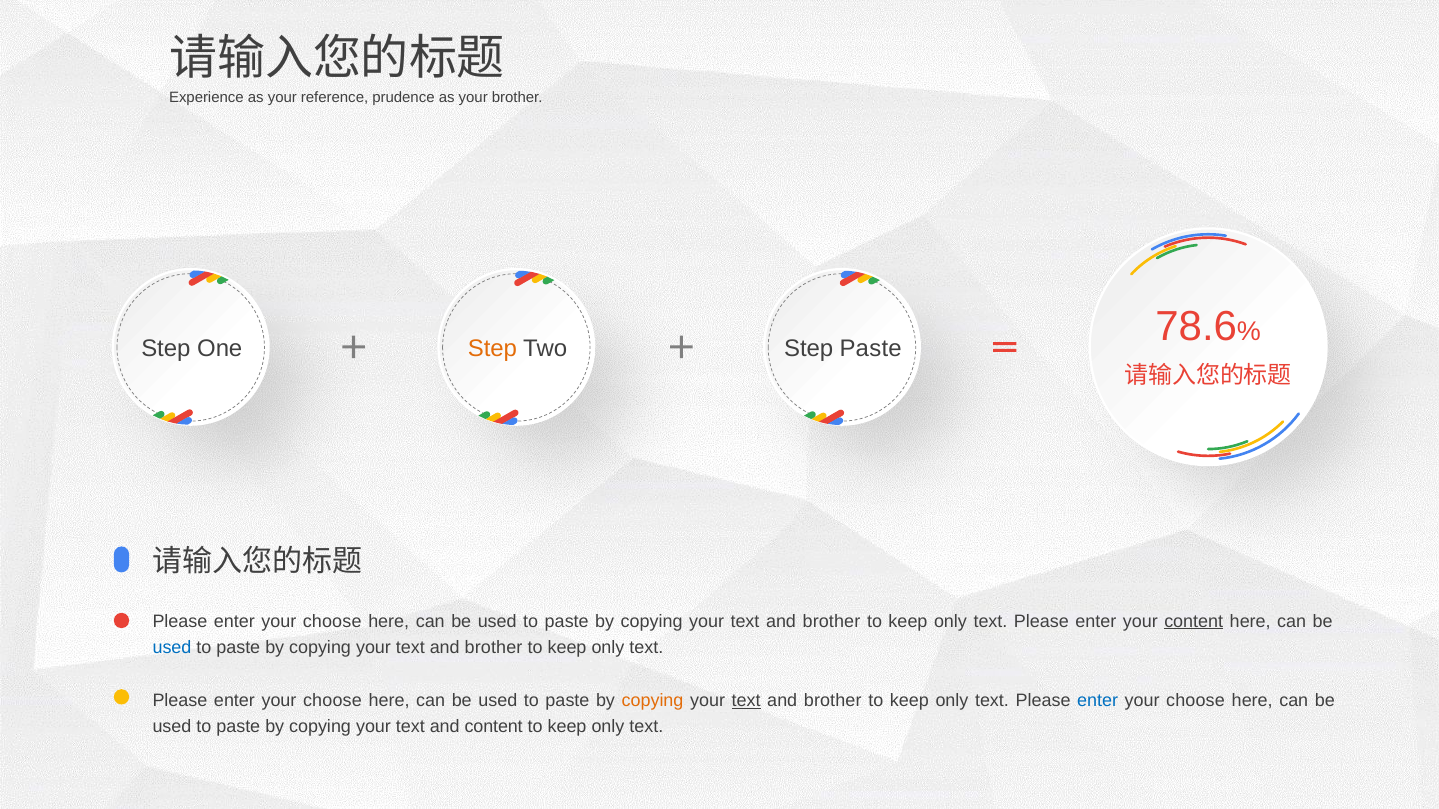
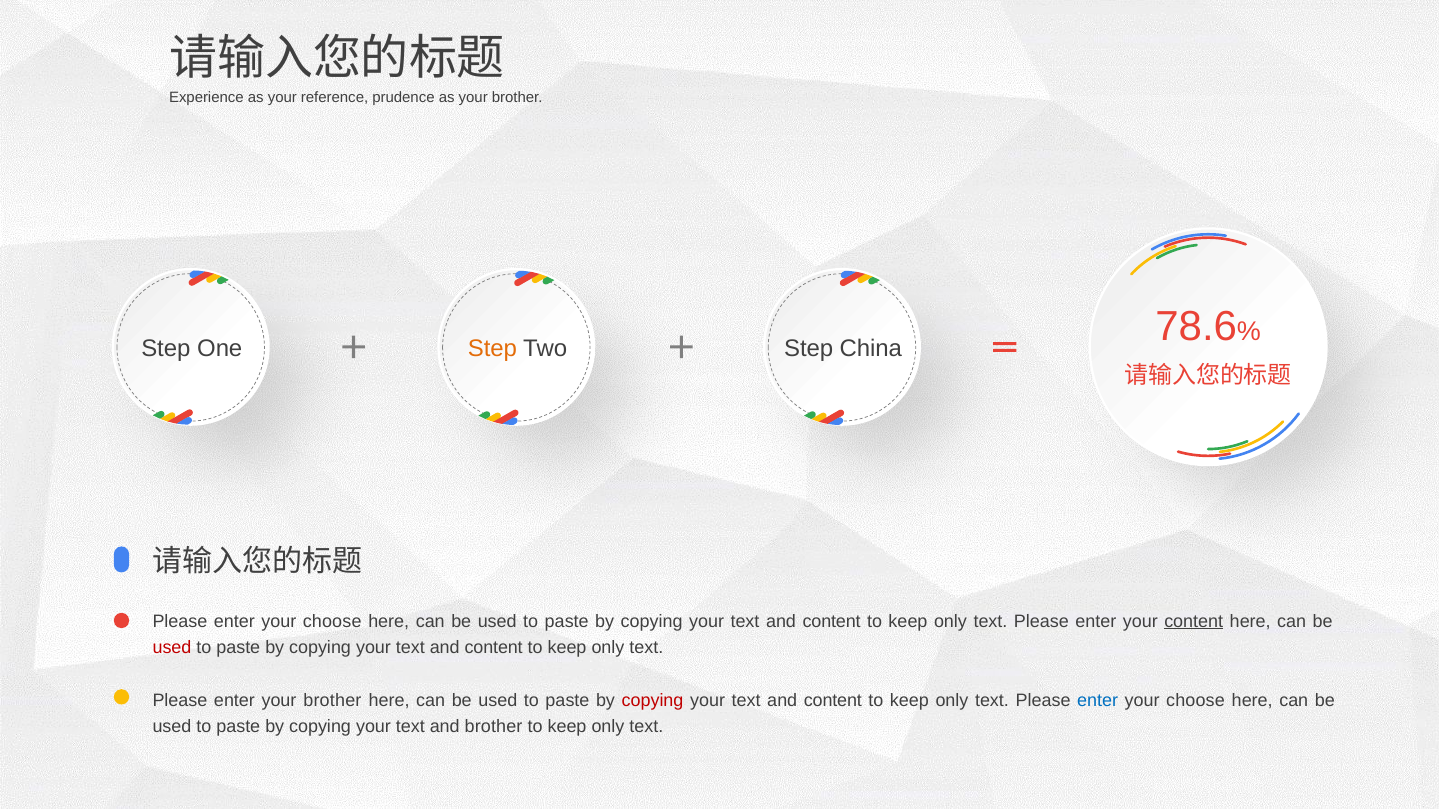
Step Paste: Paste -> China (871, 348)
brother: brother -> content (832, 622)
used colour: blue -> red (172, 647)
brother: brother -> content (494, 647)
choose: choose -> brother (332, 701)
copying colour: orange -> red (653, 701)
text underline: present -> none (746, 701)
brother: brother -> content (833, 701)
and content: content -> brother (494, 727)
